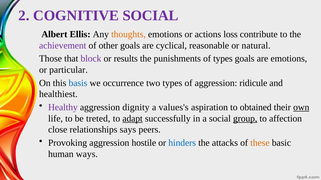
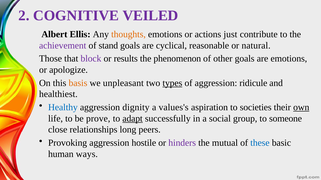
COGNITIVE SOCIAL: SOCIAL -> VEILED (151, 16)
loss: loss -> just (230, 34)
other: other -> stand (108, 46)
punishments: punishments -> phenomenon (177, 59)
of types: types -> other (223, 59)
particular: particular -> apologize (68, 70)
basis colour: blue -> orange (78, 83)
occurrence: occurrence -> unpleasant (123, 83)
types underline: none -> present (172, 83)
Healthy colour: purple -> blue (63, 108)
obtained: obtained -> societies (256, 108)
treted: treted -> prove (98, 119)
group underline: present -> none (245, 119)
affection: affection -> someone (286, 119)
says: says -> long (128, 130)
hinders colour: blue -> purple (182, 143)
attacks: attacks -> mutual (225, 143)
these colour: orange -> blue (260, 143)
